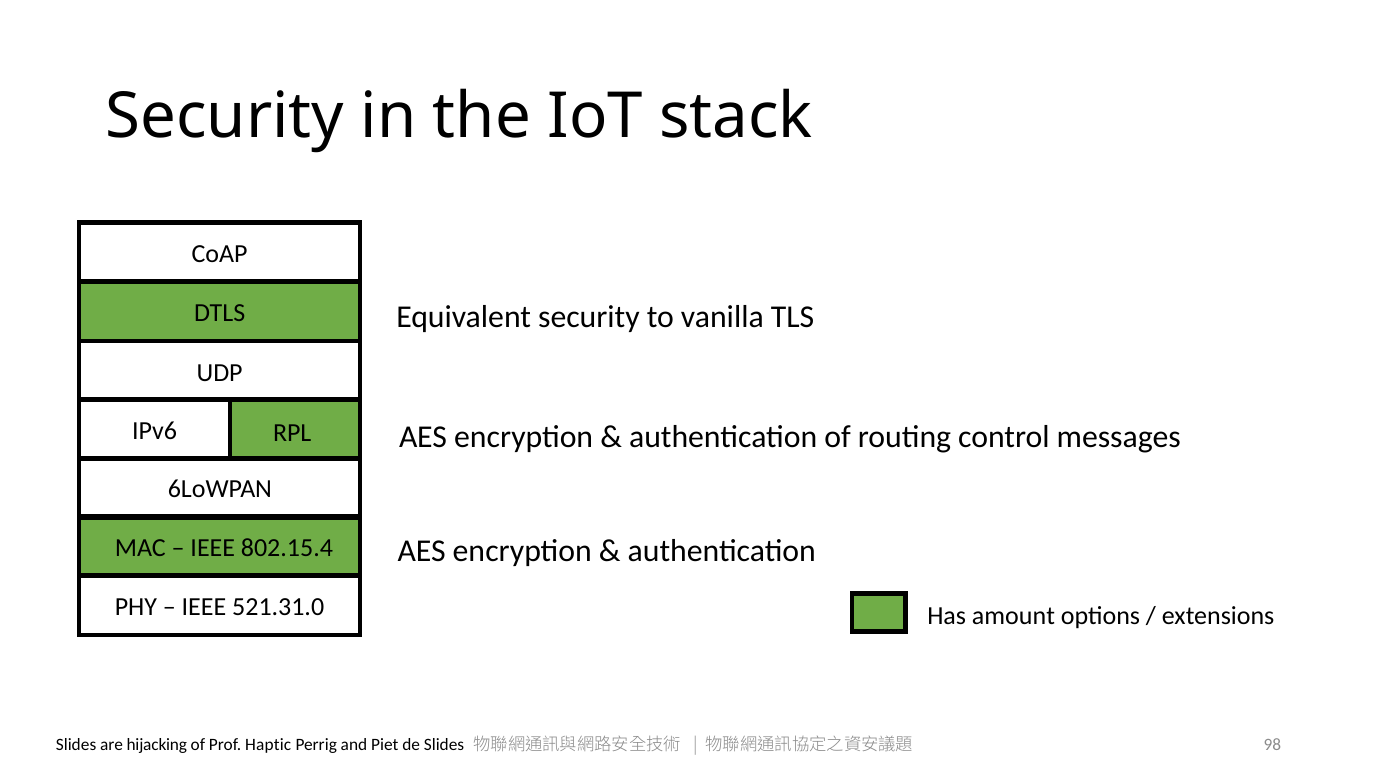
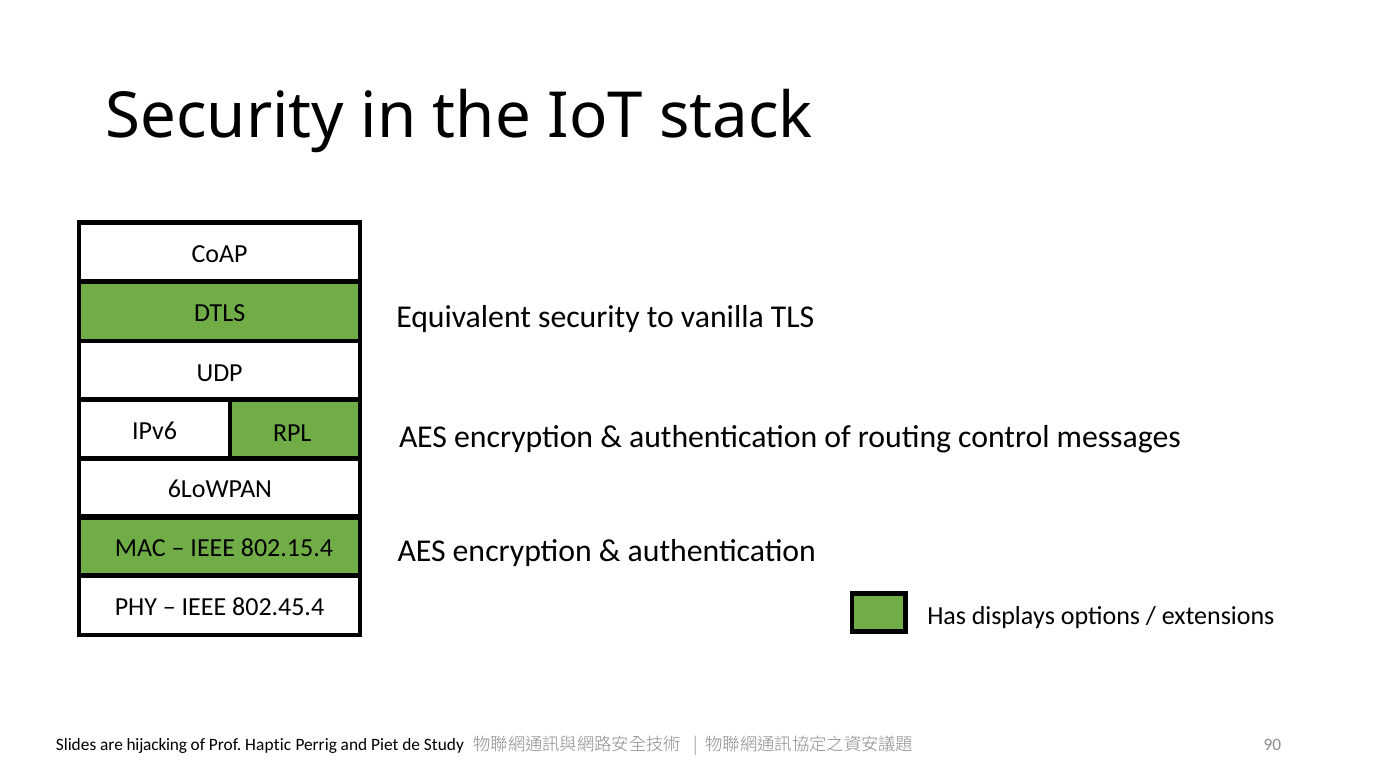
521.31.0: 521.31.0 -> 802.45.4 (278, 607)
amount: amount -> displays (1013, 616)
de Slides: Slides -> Study (444, 745)
98: 98 -> 90 (1272, 745)
